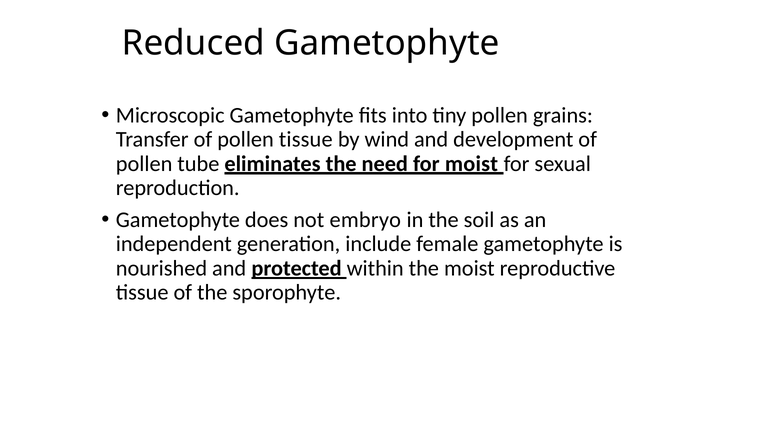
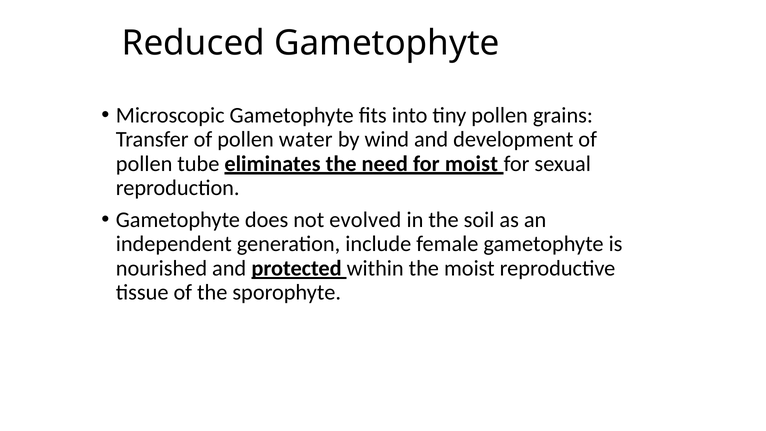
pollen tissue: tissue -> water (306, 139)
embryo: embryo -> evolved (365, 220)
